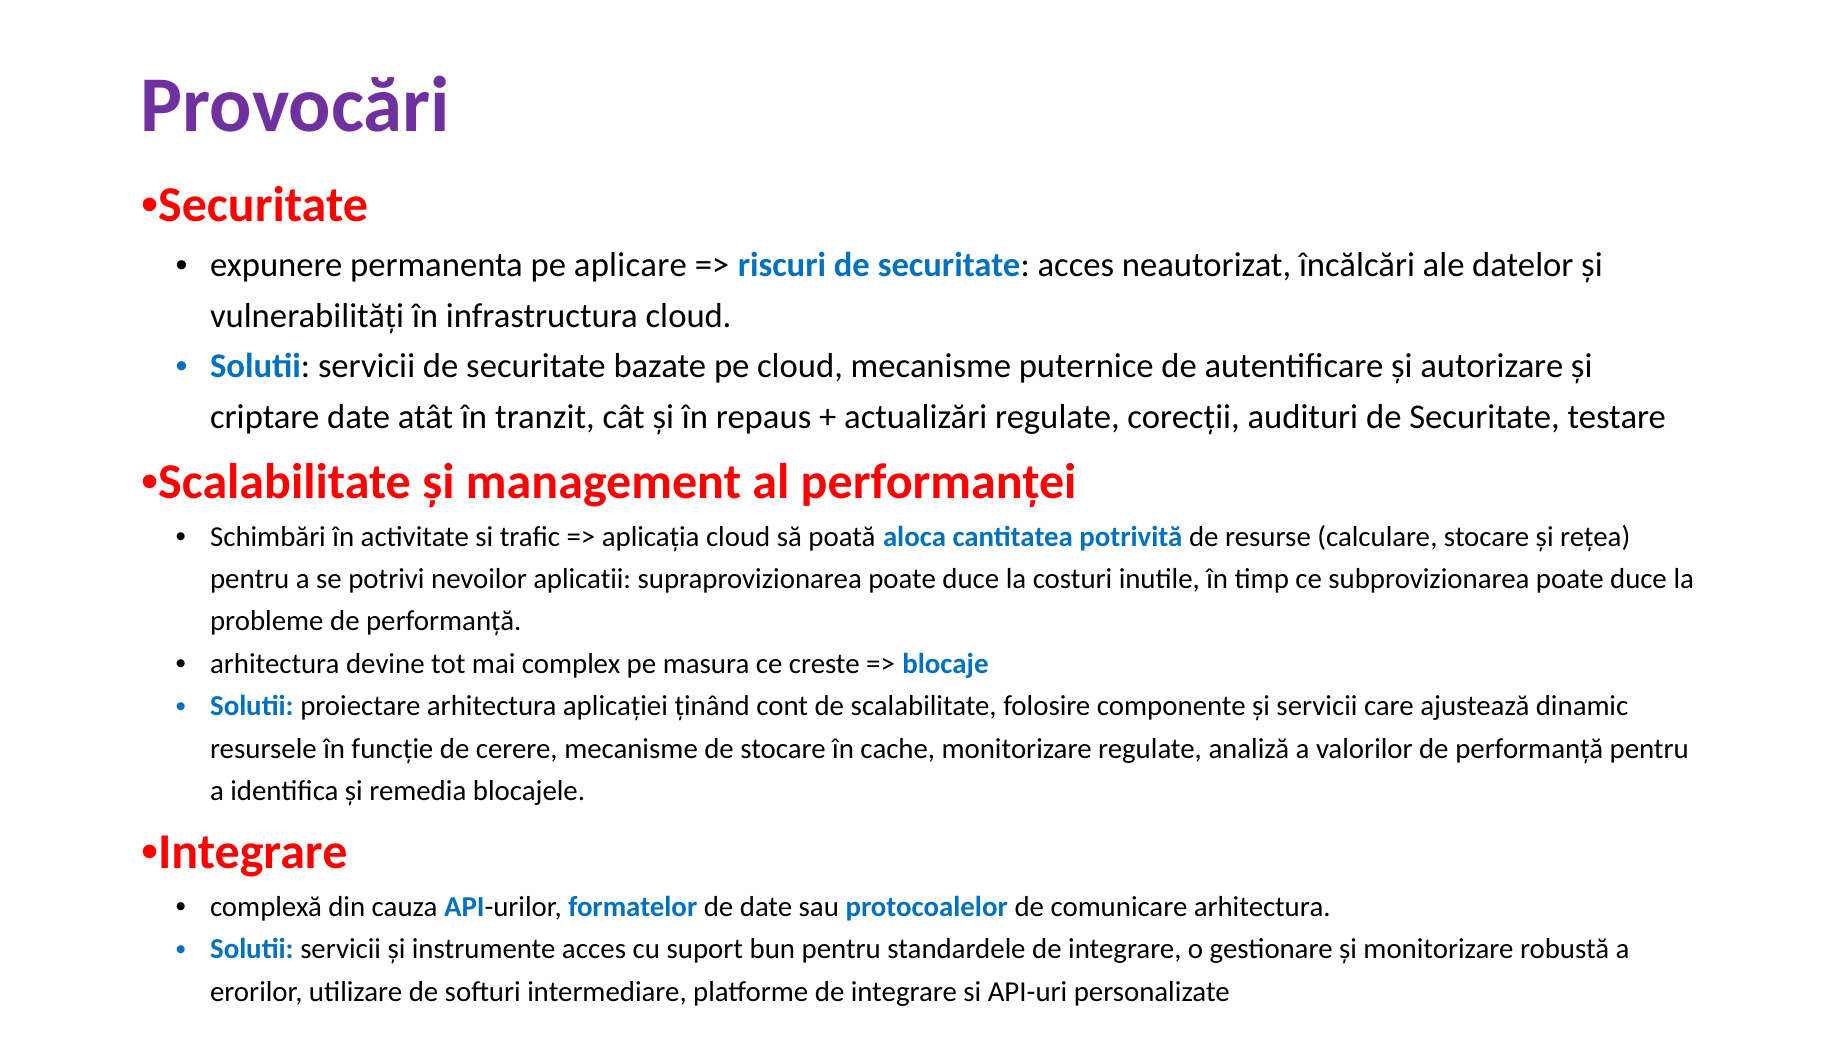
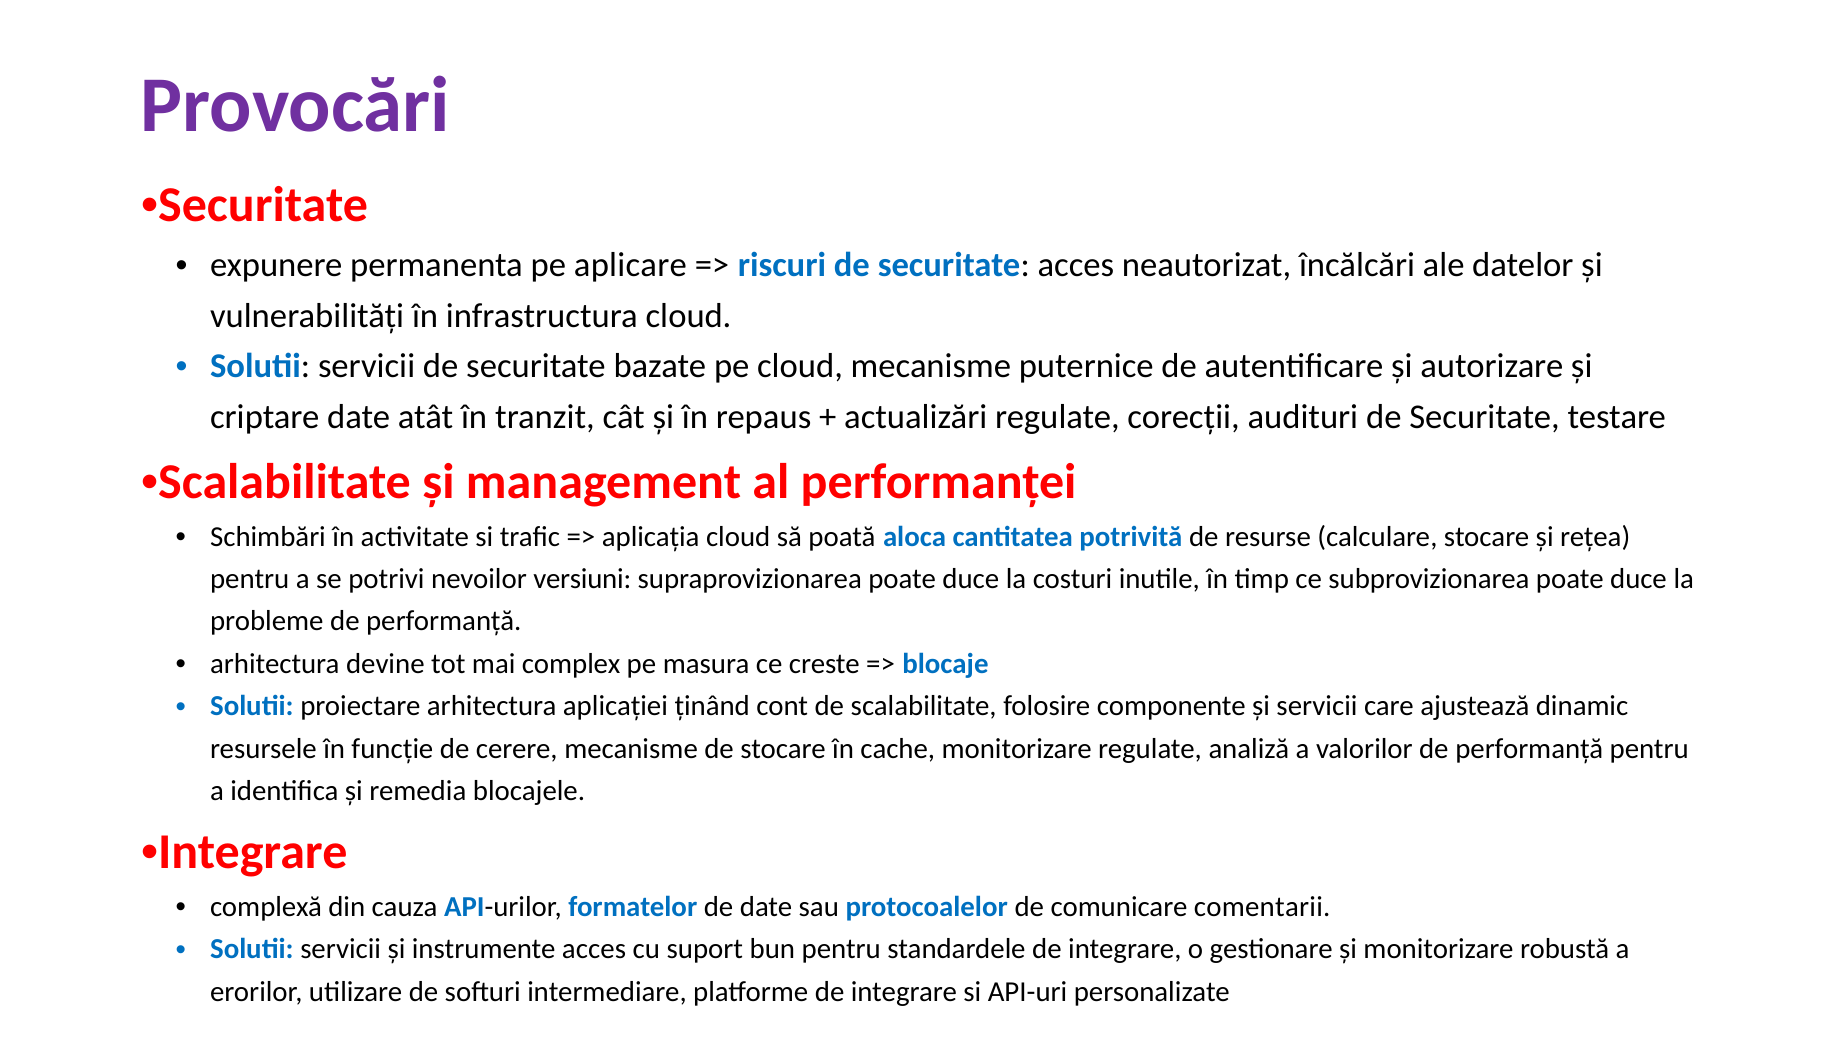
aplicatii: aplicatii -> versiuni (582, 579)
comunicare arhitectura: arhitectura -> comentarii (1262, 906)
